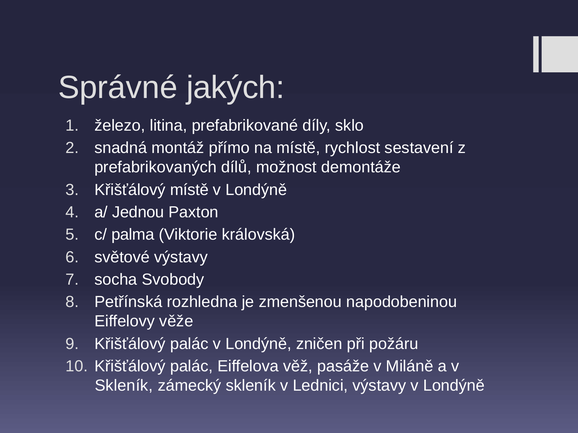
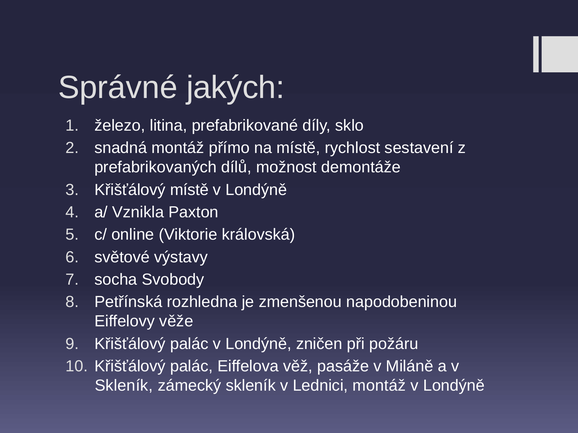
Jednou: Jednou -> Vznikla (138, 212)
palma: palma -> online (133, 235)
Lednici výstavy: výstavy -> montáž (379, 386)
